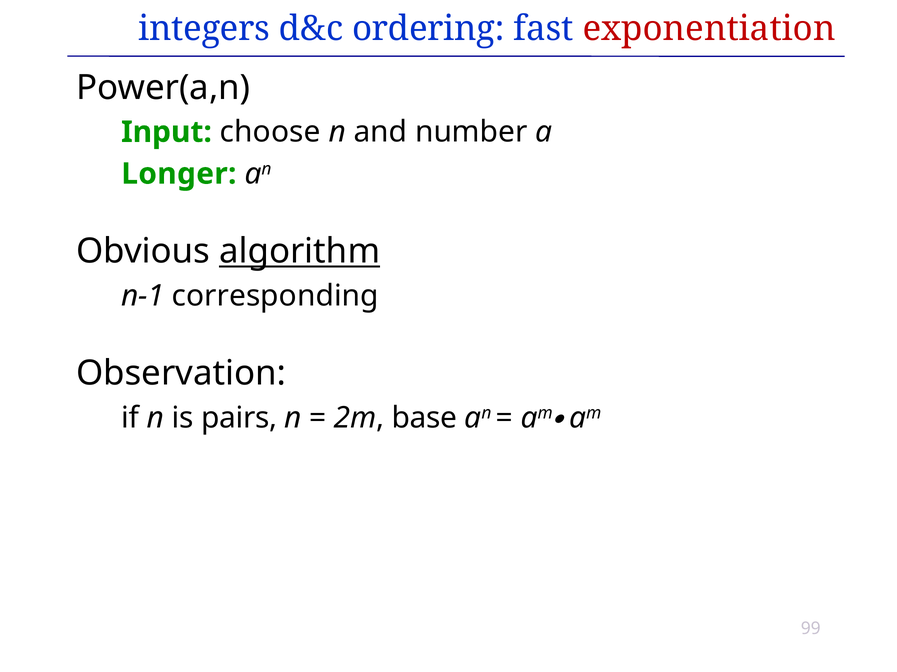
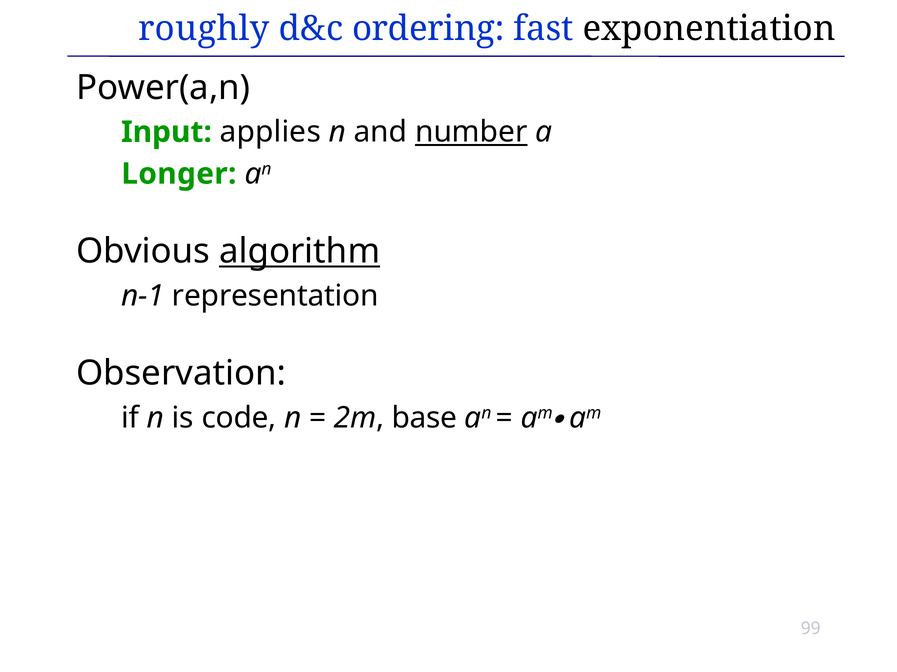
integers: integers -> roughly (204, 29)
exponentiation colour: red -> black (709, 29)
choose: choose -> applies (270, 132)
number underline: none -> present (471, 132)
corresponding: corresponding -> representation (275, 296)
pairs: pairs -> code (239, 418)
